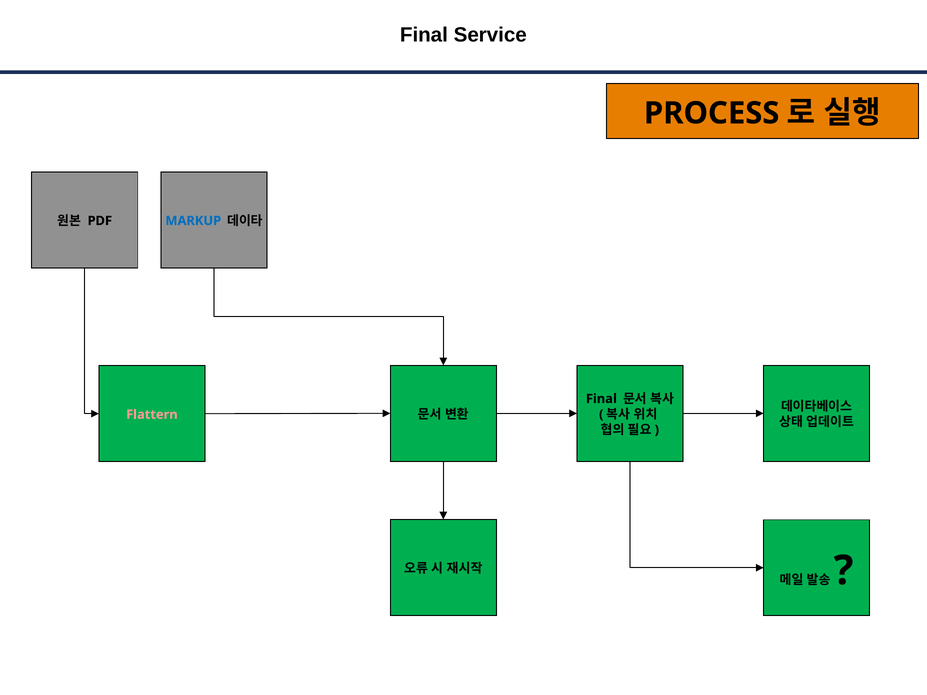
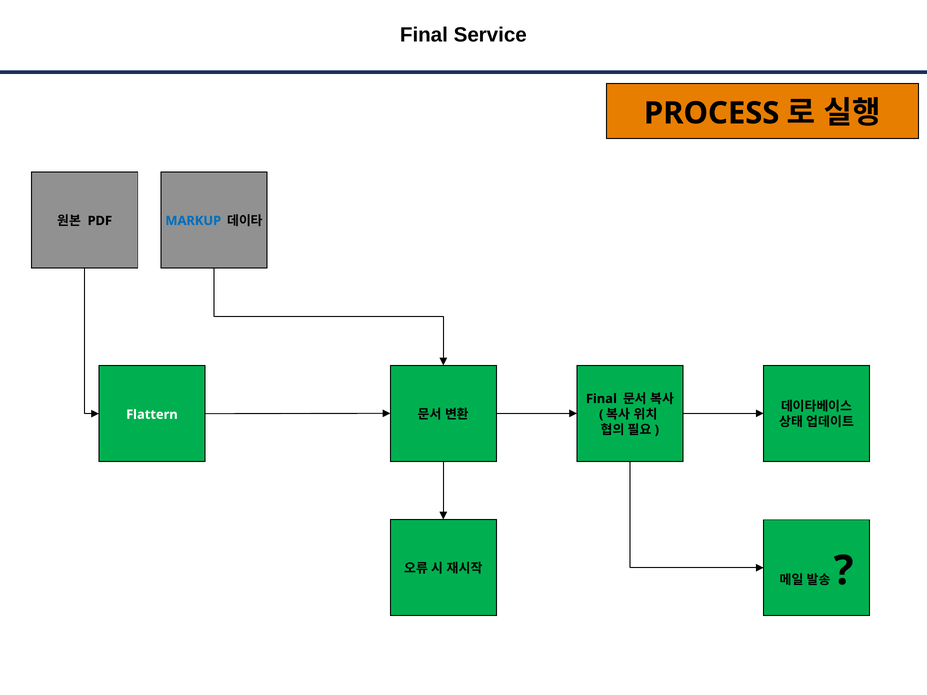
Flattern colour: pink -> white (152, 415)
